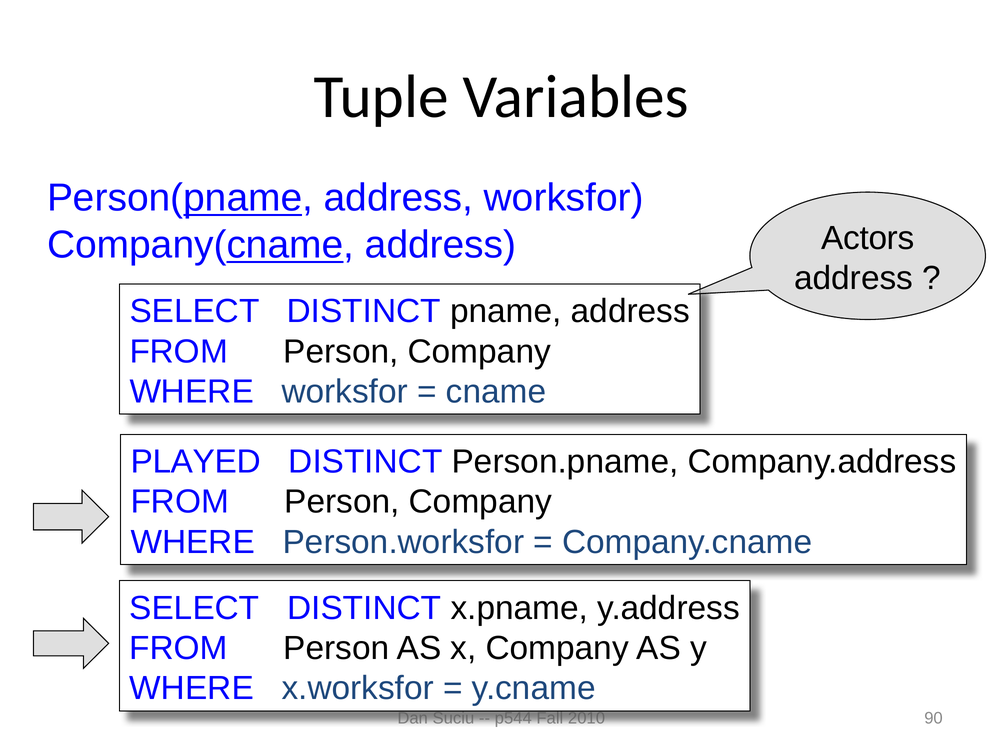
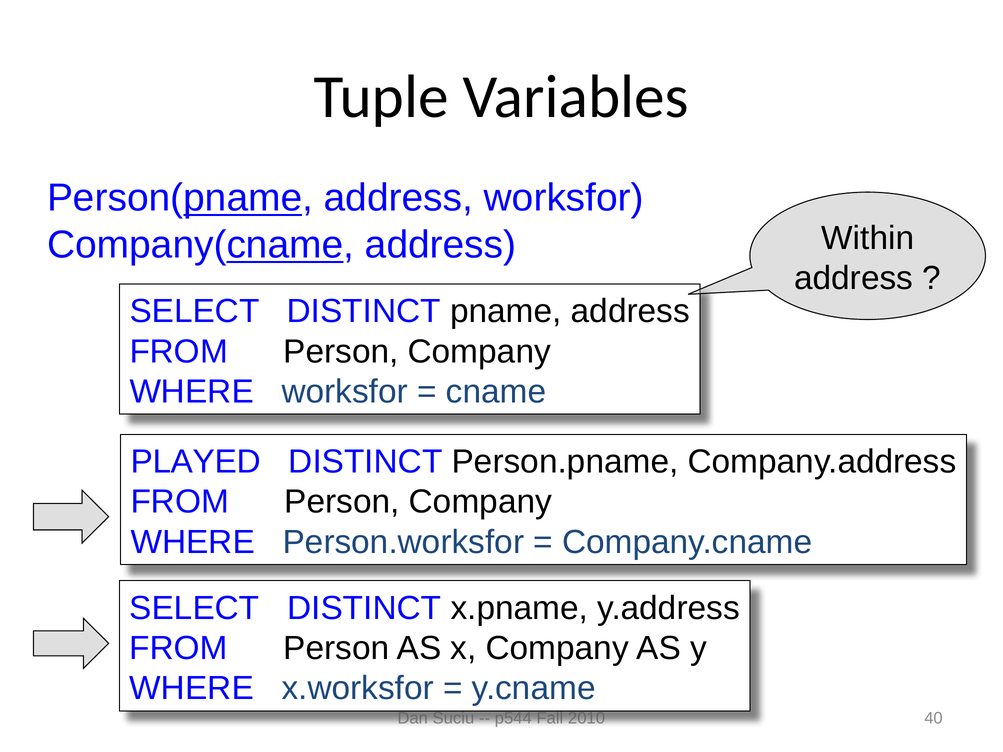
Actors: Actors -> Within (868, 238)
90: 90 -> 40 (934, 718)
